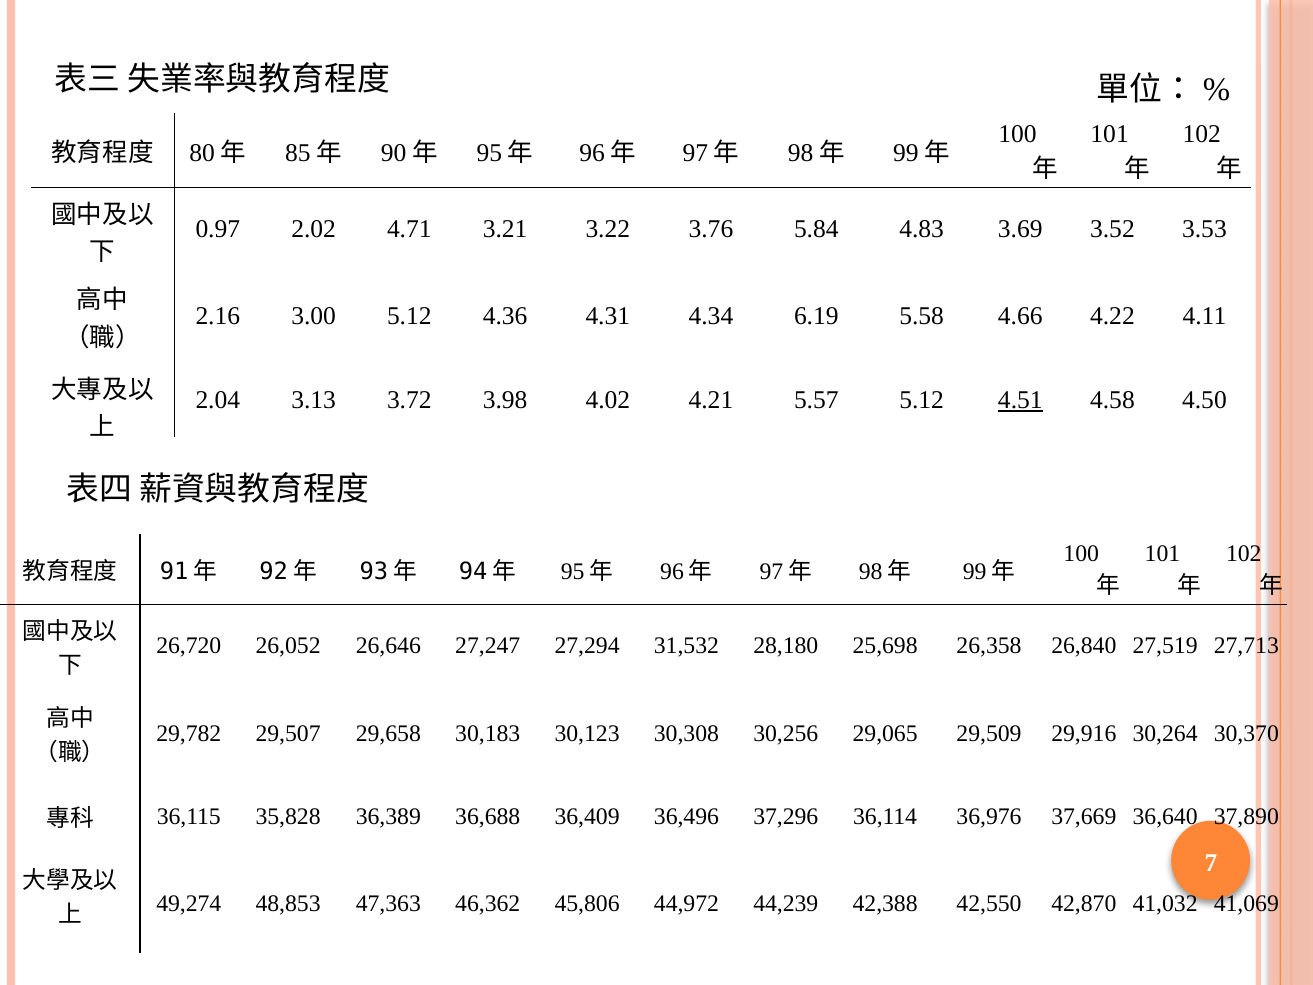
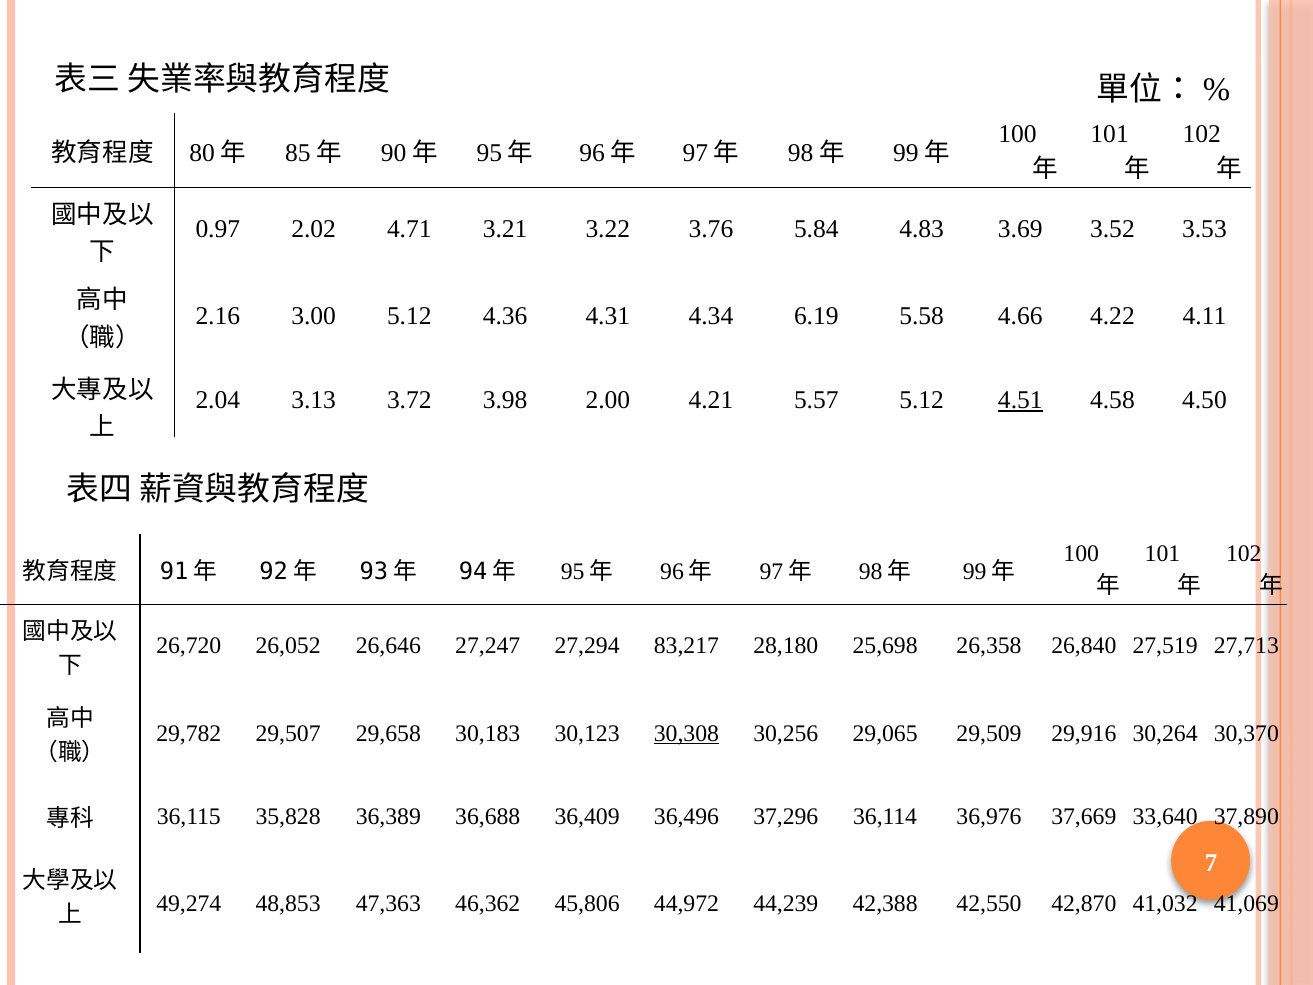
4.02: 4.02 -> 2.00 (608, 400)
31,532: 31,532 -> 83,217 (686, 646)
30,308 underline: none -> present (686, 733)
36,640: 36,640 -> 33,640 (1165, 816)
